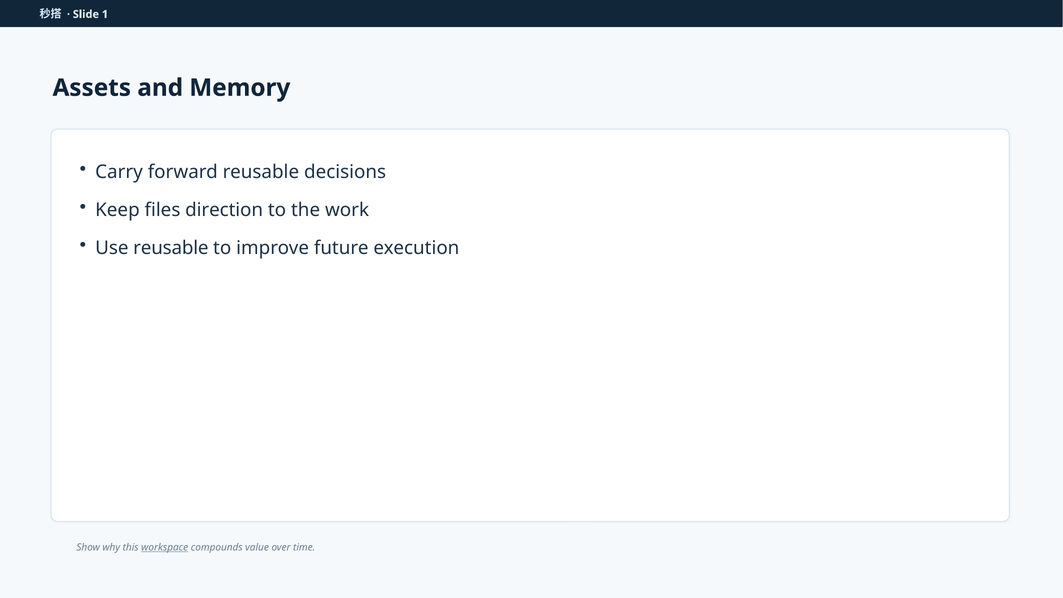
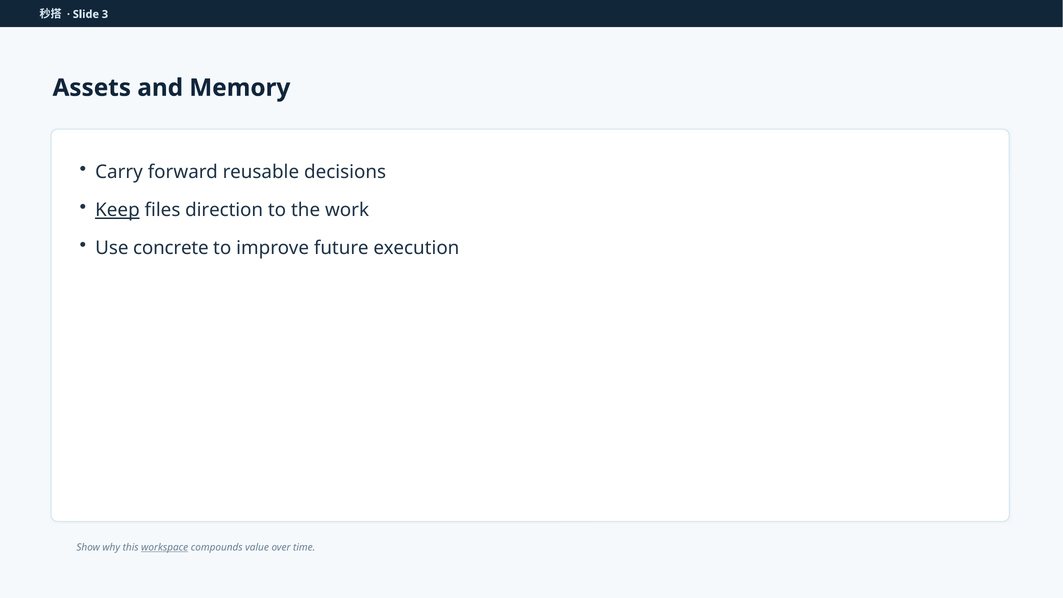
1: 1 -> 3 (105, 14)
Keep underline: none -> present (117, 210)
Use reusable: reusable -> concrete (171, 248)
